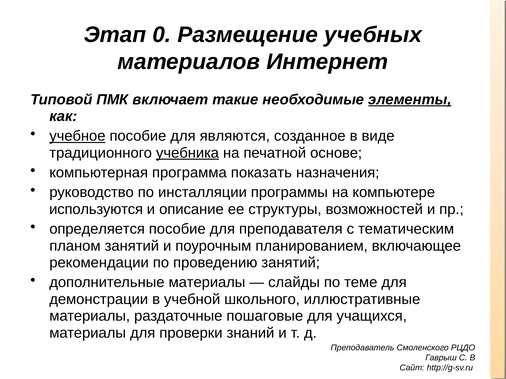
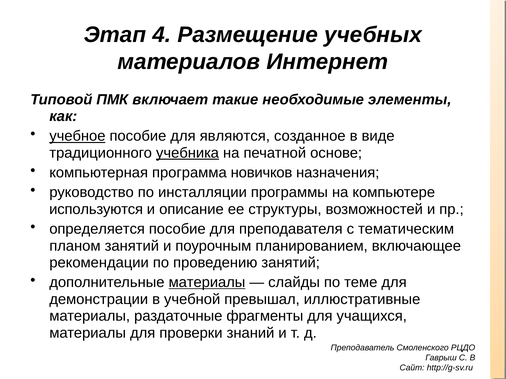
0: 0 -> 4 (162, 35)
элементы underline: present -> none (410, 100)
показать: показать -> новичков (261, 173)
материалы underline: none -> present (207, 283)
школьного: школьного -> превышал (262, 300)
пошаговые: пошаговые -> фрагменты (265, 316)
